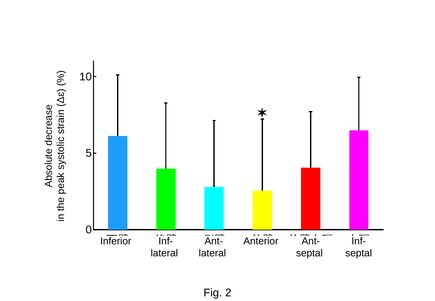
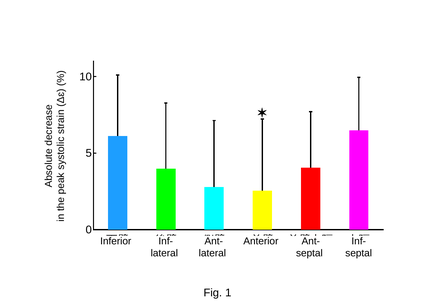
2: 2 -> 1 (228, 293)
